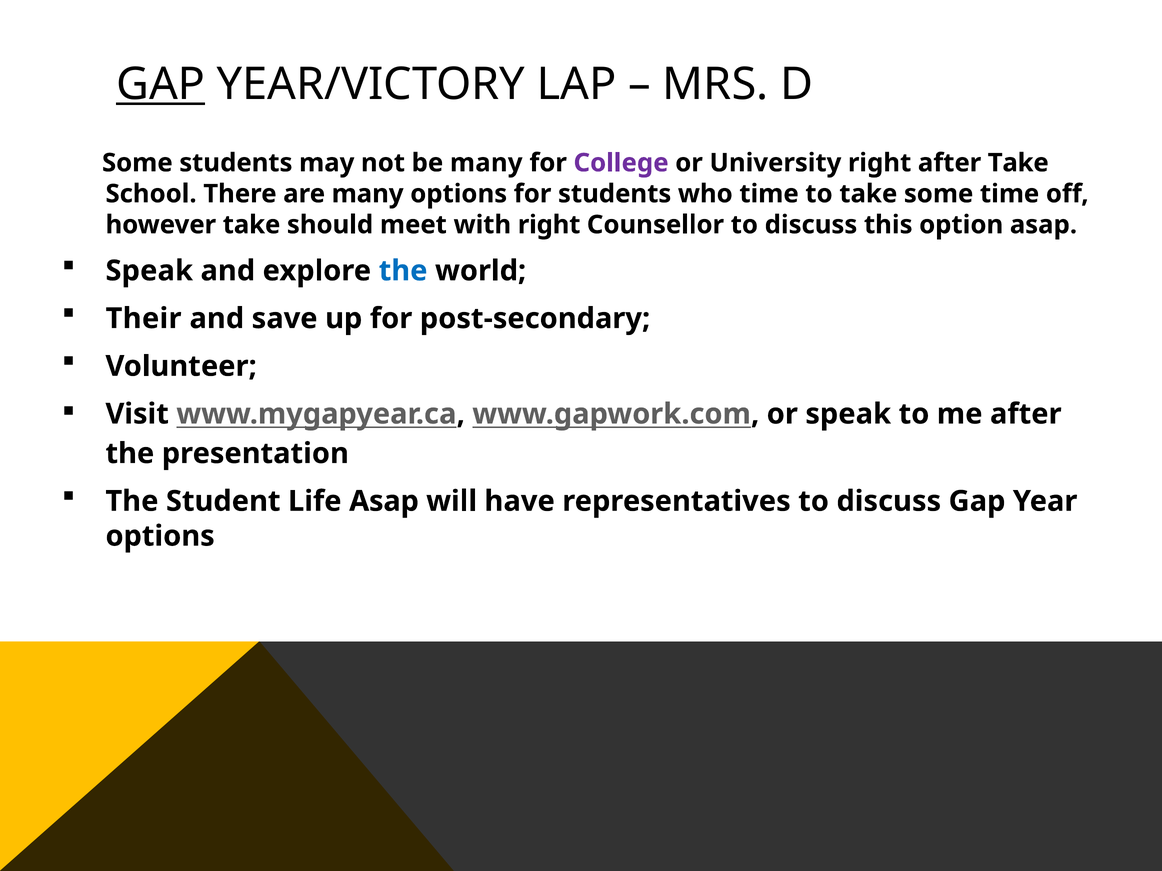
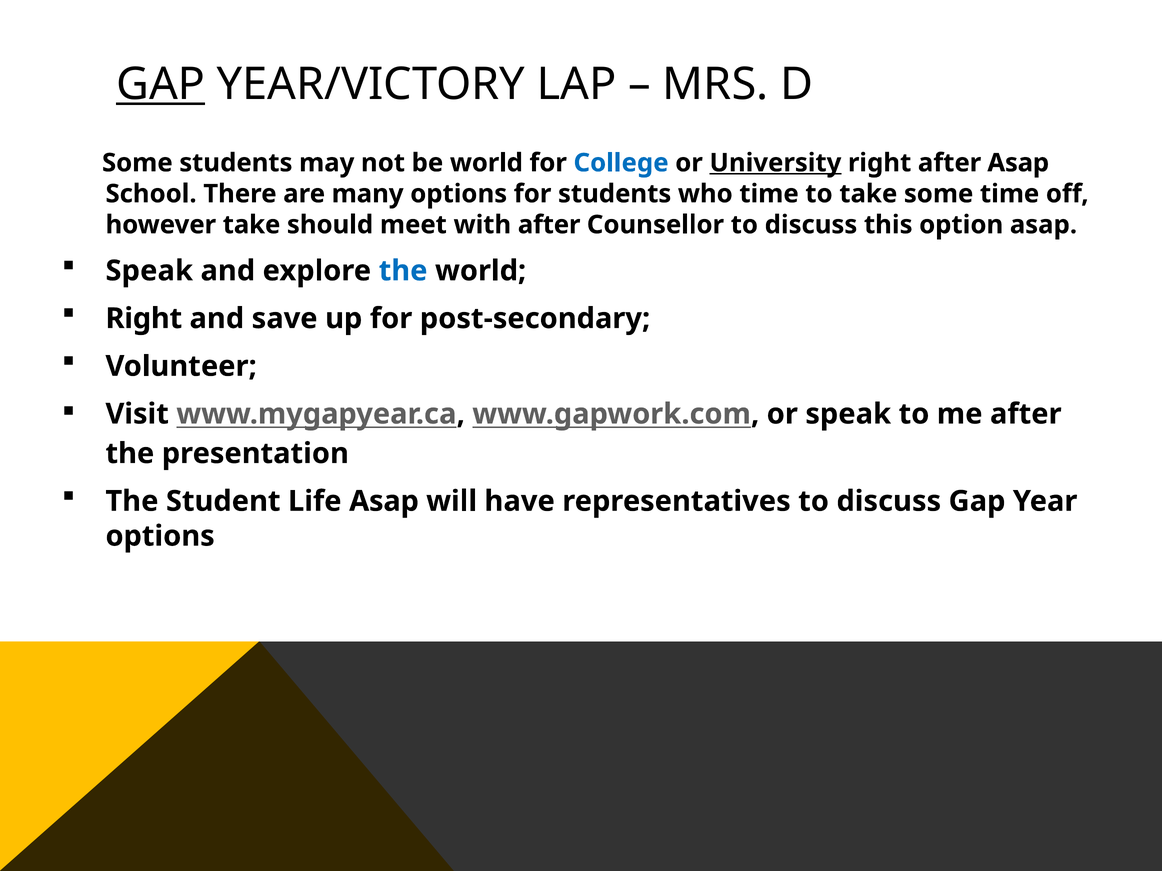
be many: many -> world (486, 163)
College colour: purple -> blue (621, 163)
University underline: none -> present (775, 163)
after Take: Take -> Asap (1018, 163)
with right: right -> after (549, 225)
Their: Their -> Right (144, 319)
